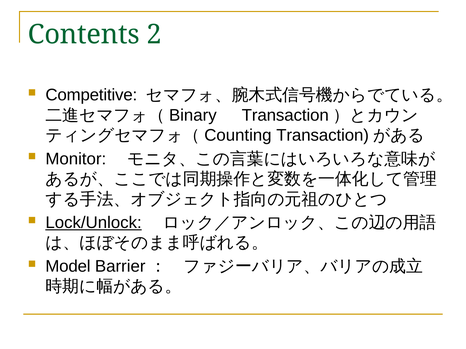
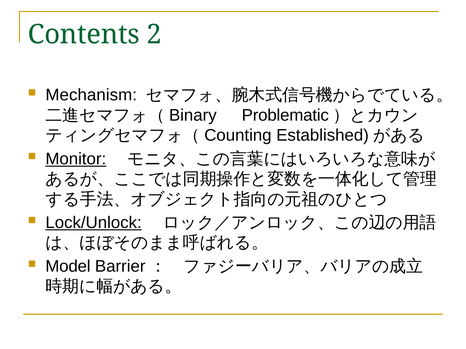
Competitive: Competitive -> Mechanism (91, 95)
Transaction: Transaction -> Problematic (285, 115)
Transaction: Transaction -> Established (323, 136)
Monitor underline: none -> present (76, 159)
